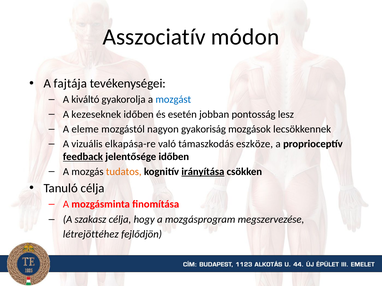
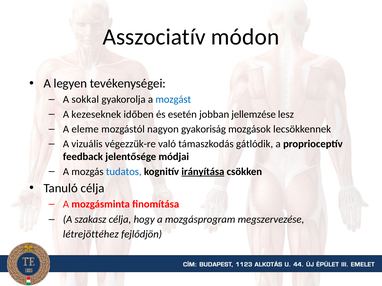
fajtája: fajtája -> legyen (70, 84)
kiváltó: kiváltó -> sokkal (85, 100)
pontosság: pontosság -> jellemzése (254, 114)
elkapása-re: elkapása-re -> végezzük-re (130, 144)
eszköze: eszköze -> gátlódik (255, 144)
feedback underline: present -> none (83, 157)
jelentősége időben: időben -> módjai (174, 157)
tudatos colour: orange -> blue (124, 172)
